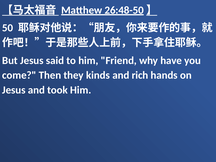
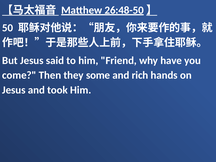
kinds: kinds -> some (98, 75)
